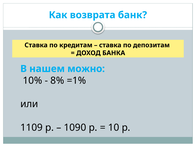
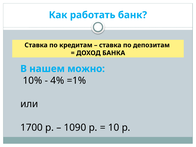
возврата: возврата -> работать (93, 15)
8%: 8% -> 4% (57, 81)
1109: 1109 -> 1700 (31, 128)
